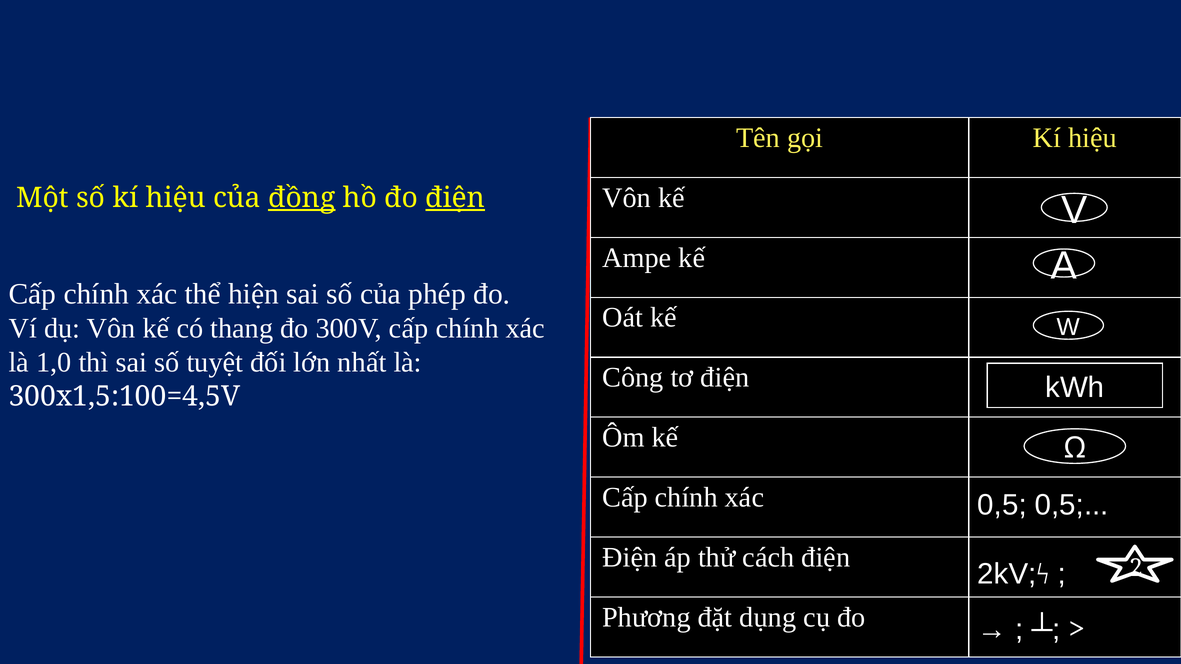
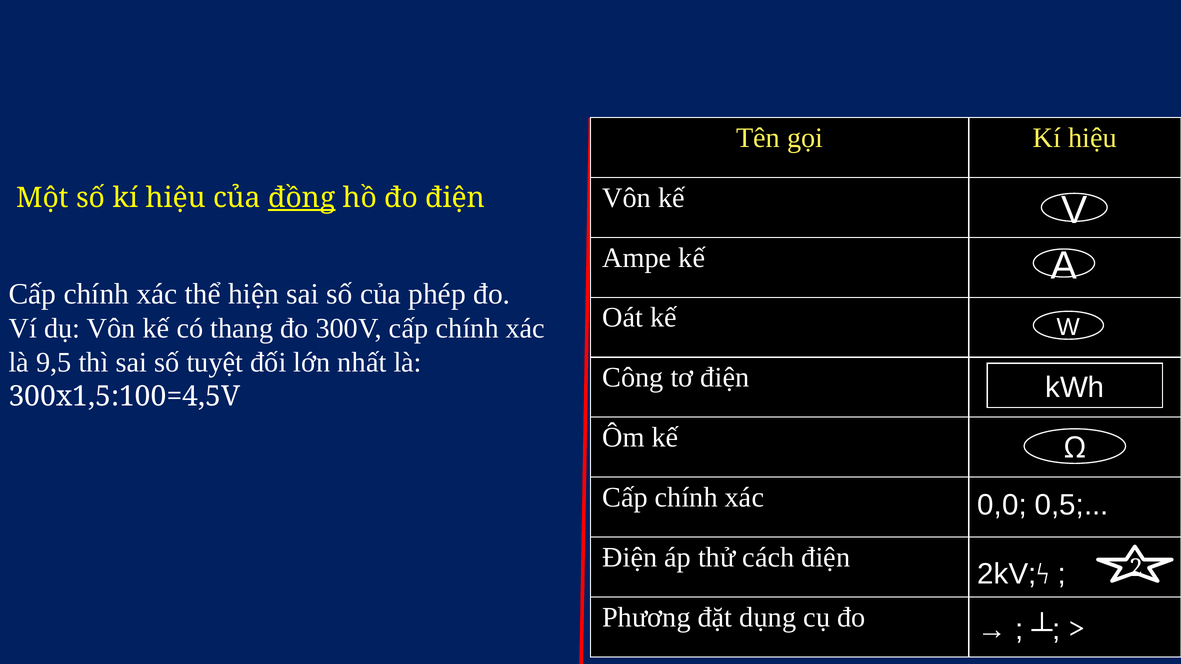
điện underline: present -> none (455, 198)
1,0: 1,0 -> 9,5 (54, 363)
0,5: 0,5 -> 0,0 (1002, 505)
